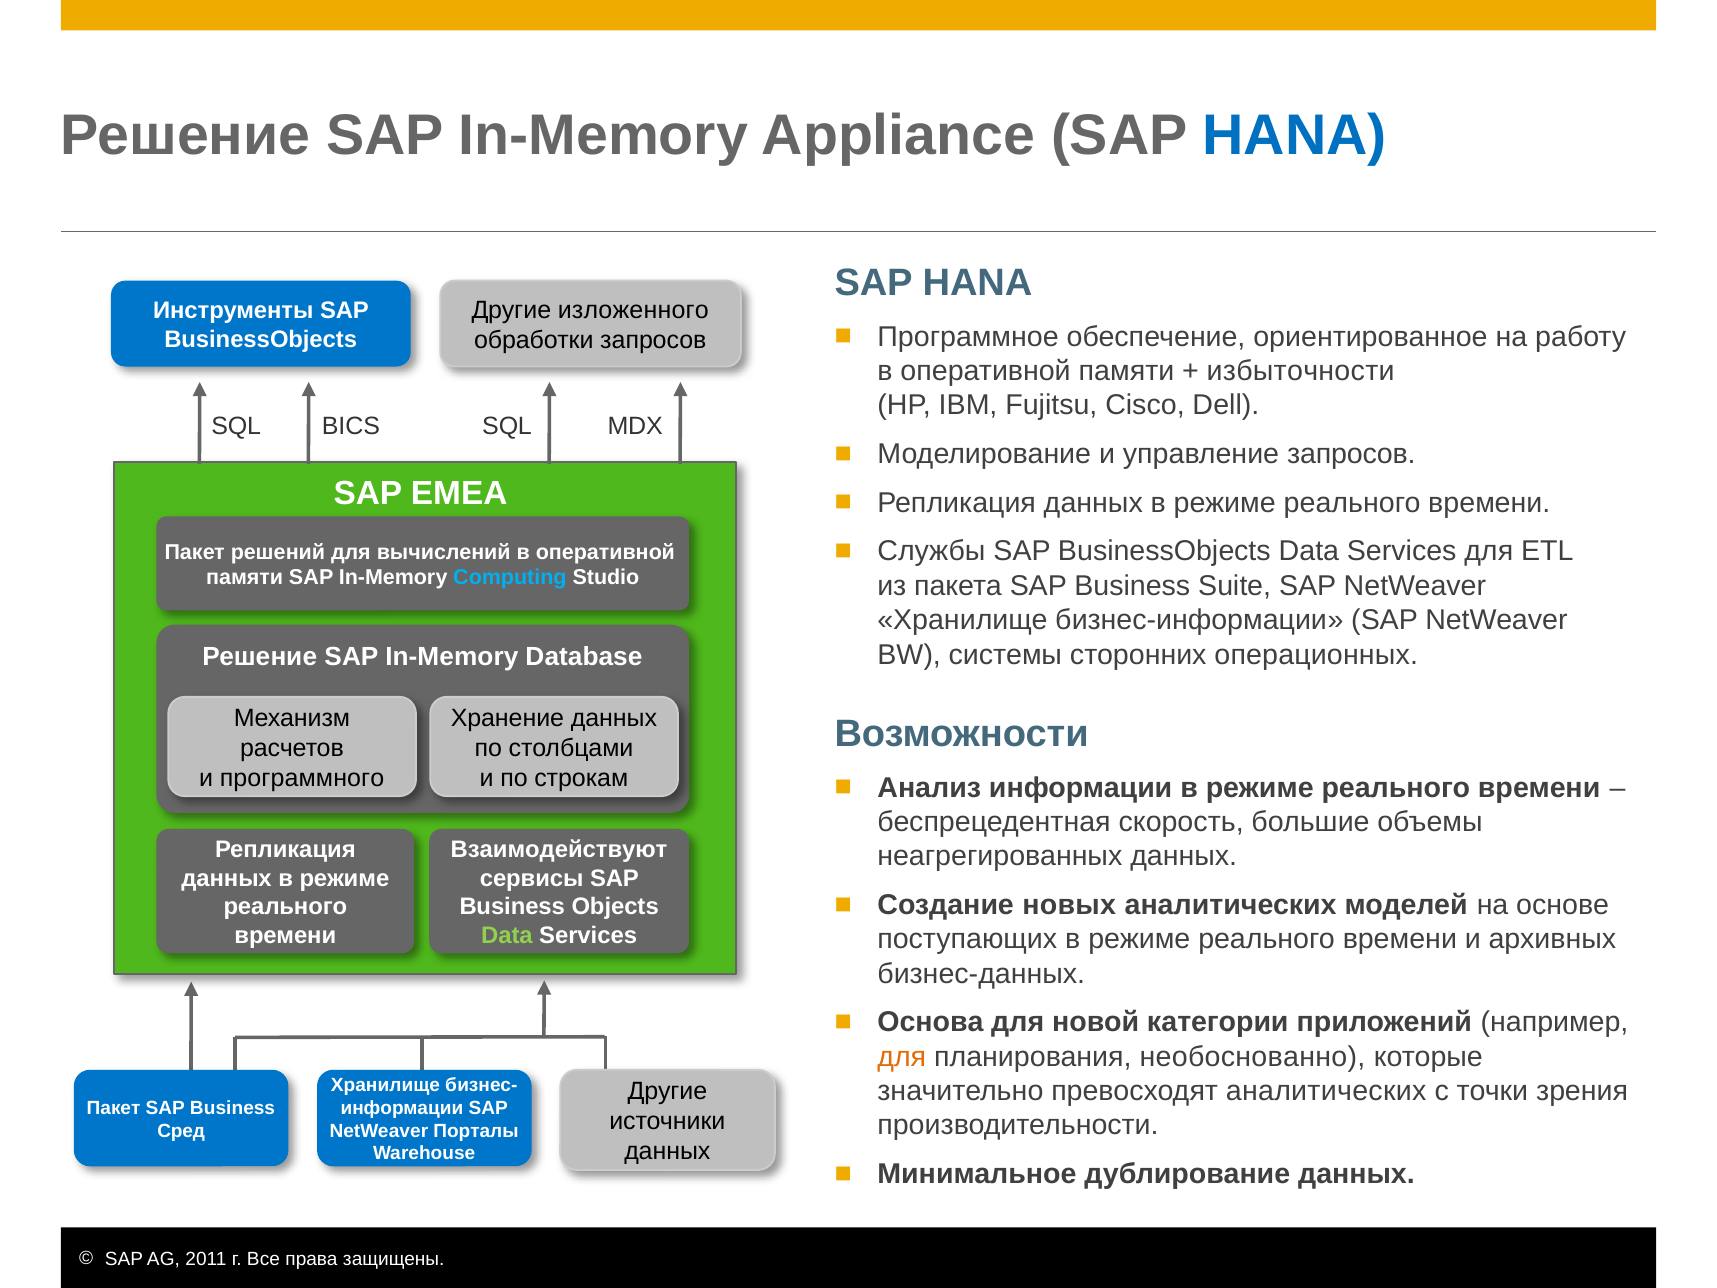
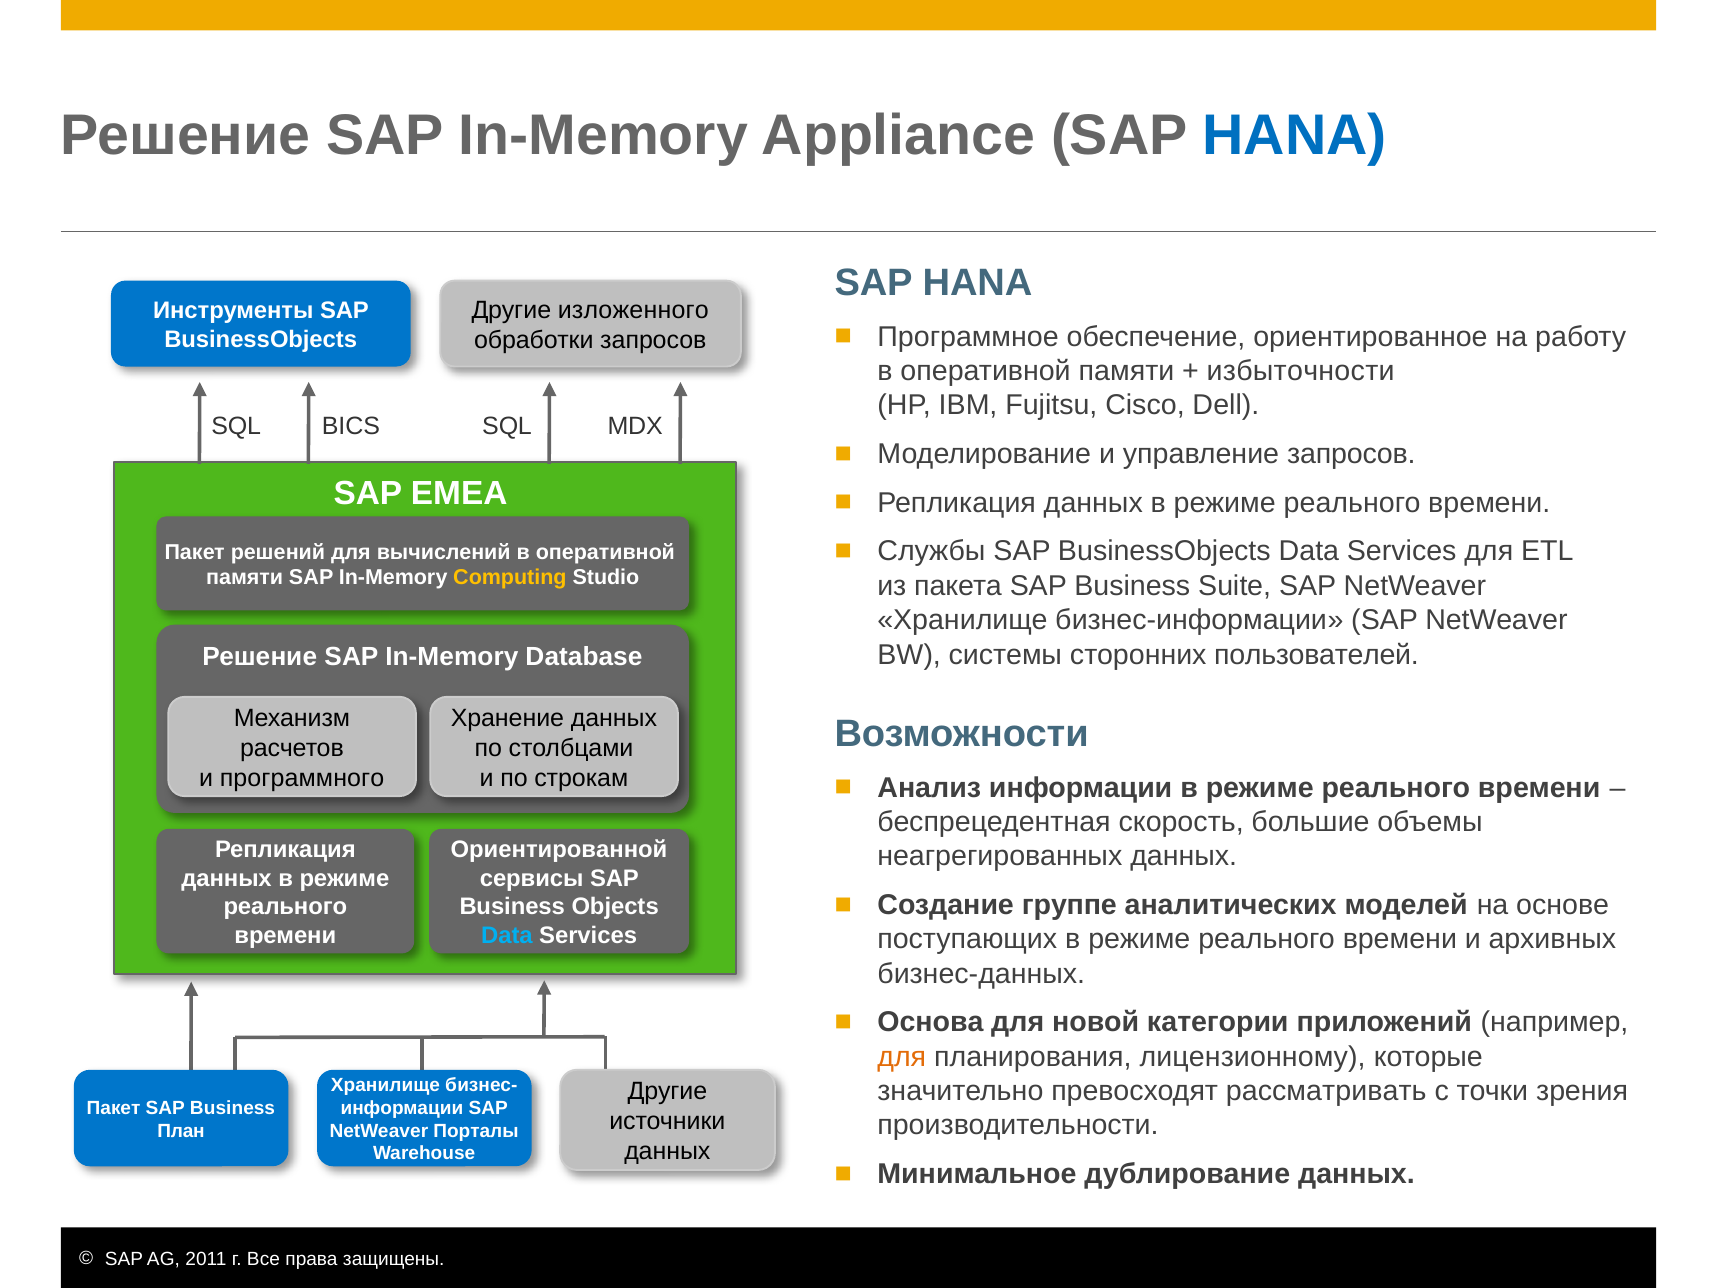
Computing colour: light blue -> yellow (510, 578)
операционных: операционных -> пользователей (1316, 654)
Взаимодействуют: Взаимодействуют -> Ориентированной (559, 850)
новых: новых -> группе (1069, 905)
Data colour: light green -> light blue (507, 936)
необоснованно: необоснованно -> лицензионному (1253, 1057)
превосходят аналитических: аналитических -> рассматривать (1326, 1091)
Сред: Сред -> План (181, 1131)
